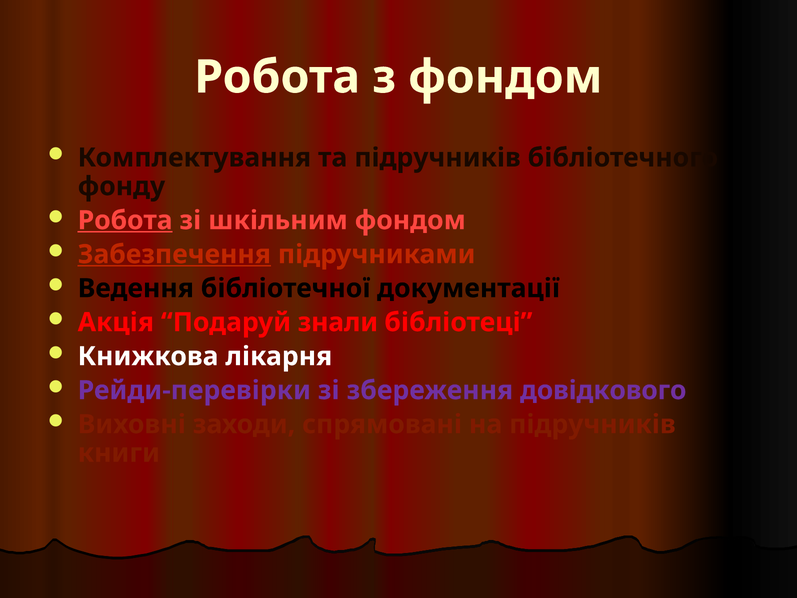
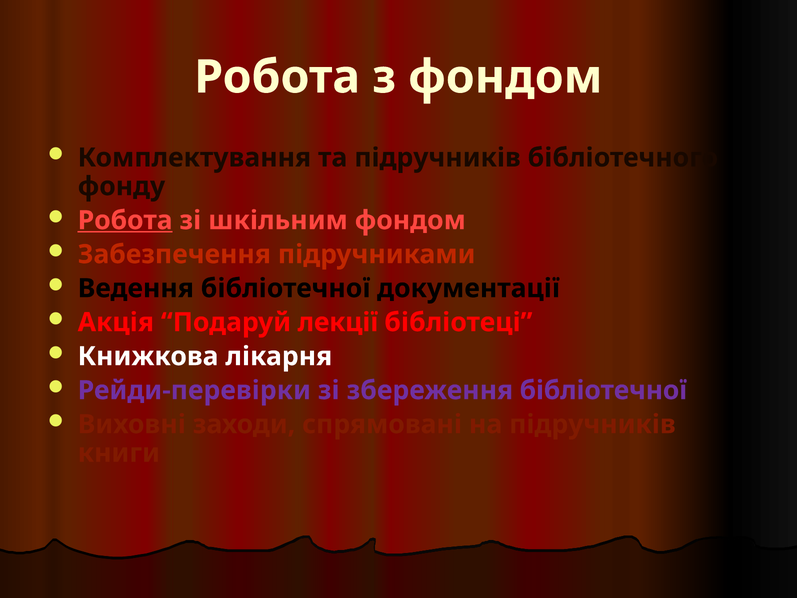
Забезпечення underline: present -> none (174, 254)
знали: знали -> лекції (338, 322)
збереження довідкового: довідкового -> бібліотечної (603, 390)
